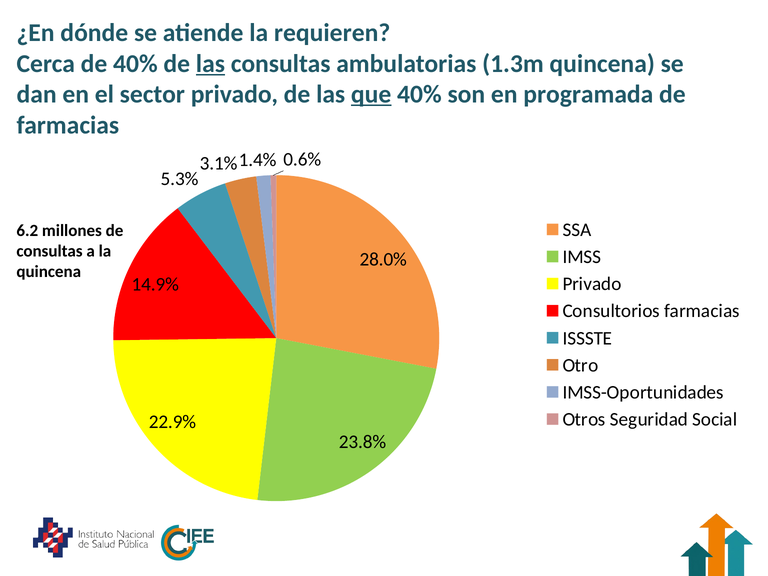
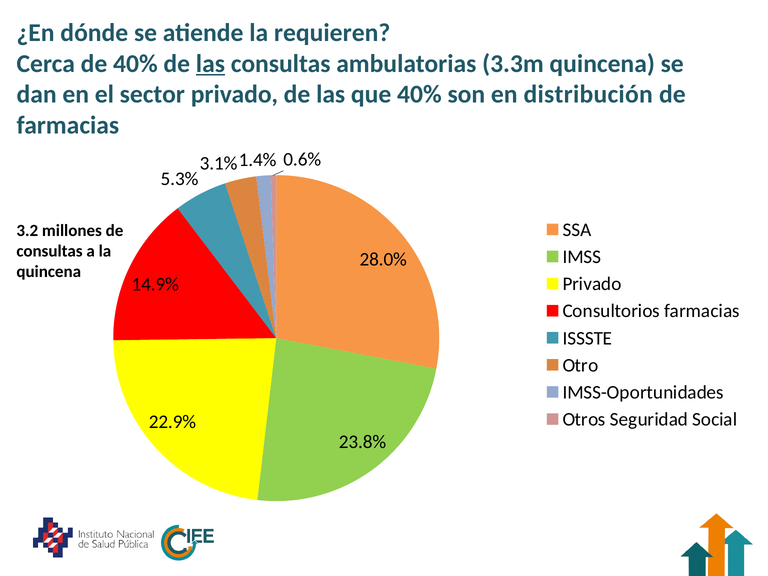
1.3m: 1.3m -> 3.3m (513, 64)
que underline: present -> none (371, 94)
programada: programada -> distribución (588, 94)
6.2: 6.2 -> 3.2 (27, 231)
